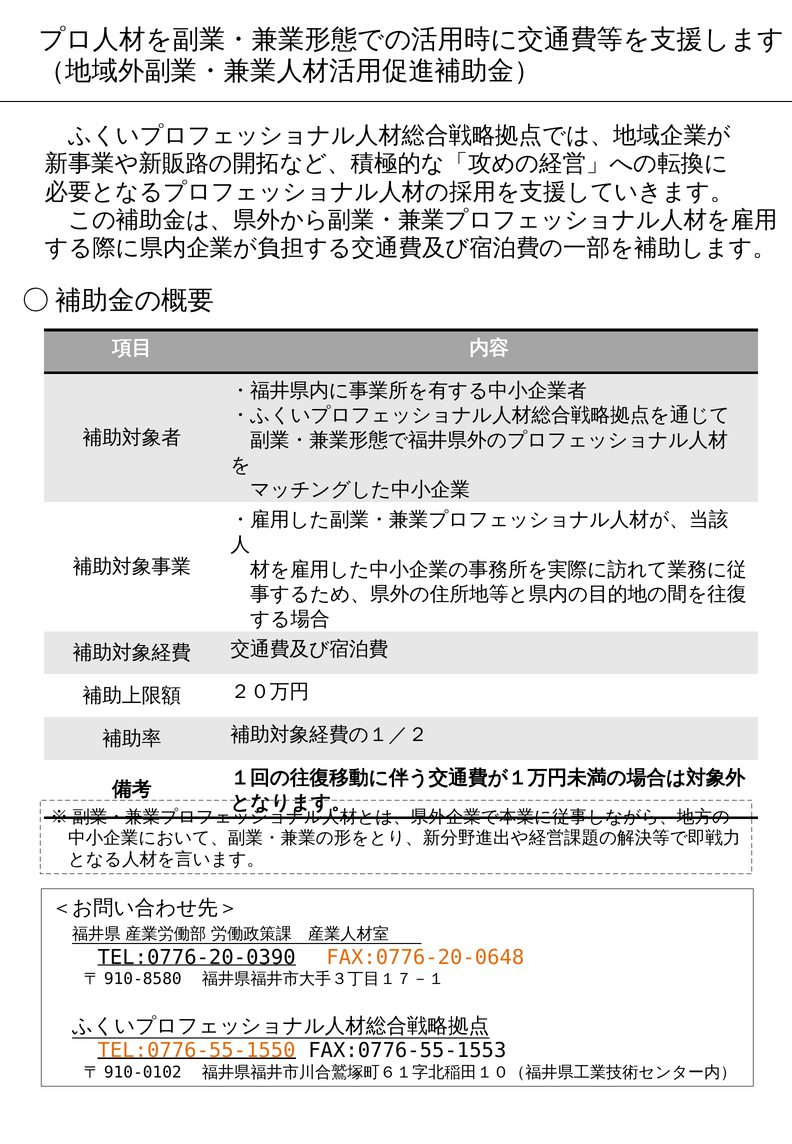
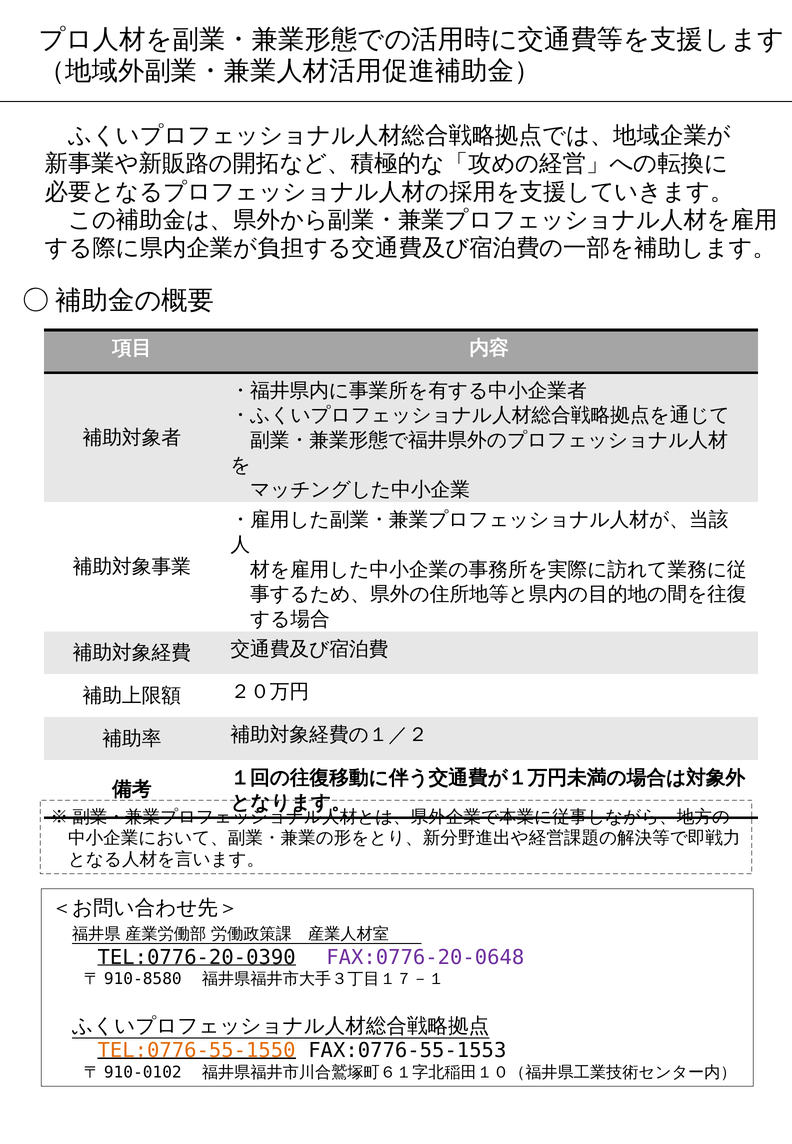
FAX:0776-20-0648 colour: orange -> purple (425, 957)
